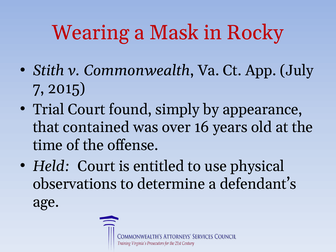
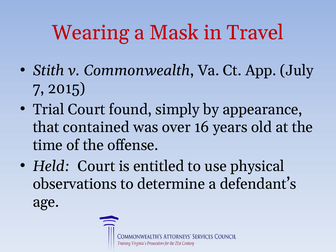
Rocky: Rocky -> Travel (255, 33)
